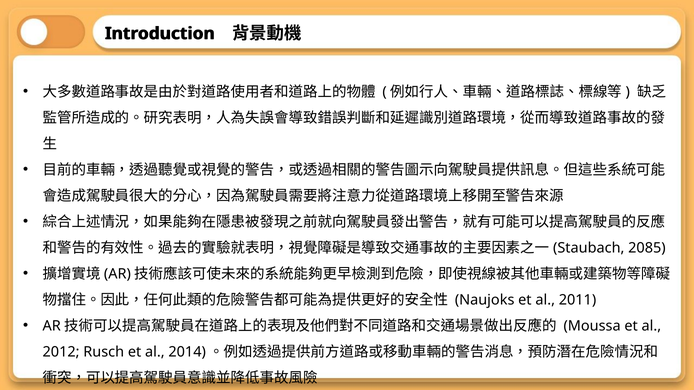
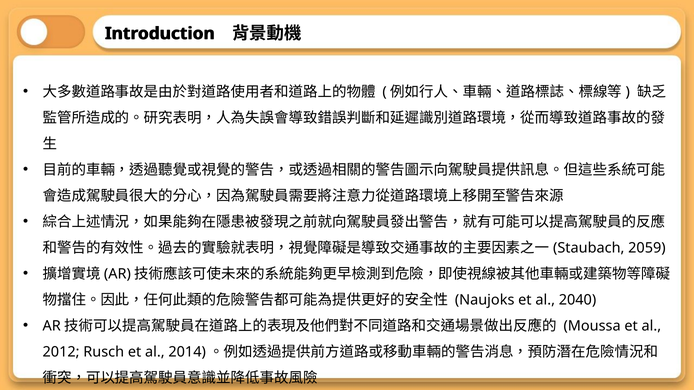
2085: 2085 -> 2059 (647, 248)
2011: 2011 -> 2040 (578, 300)
